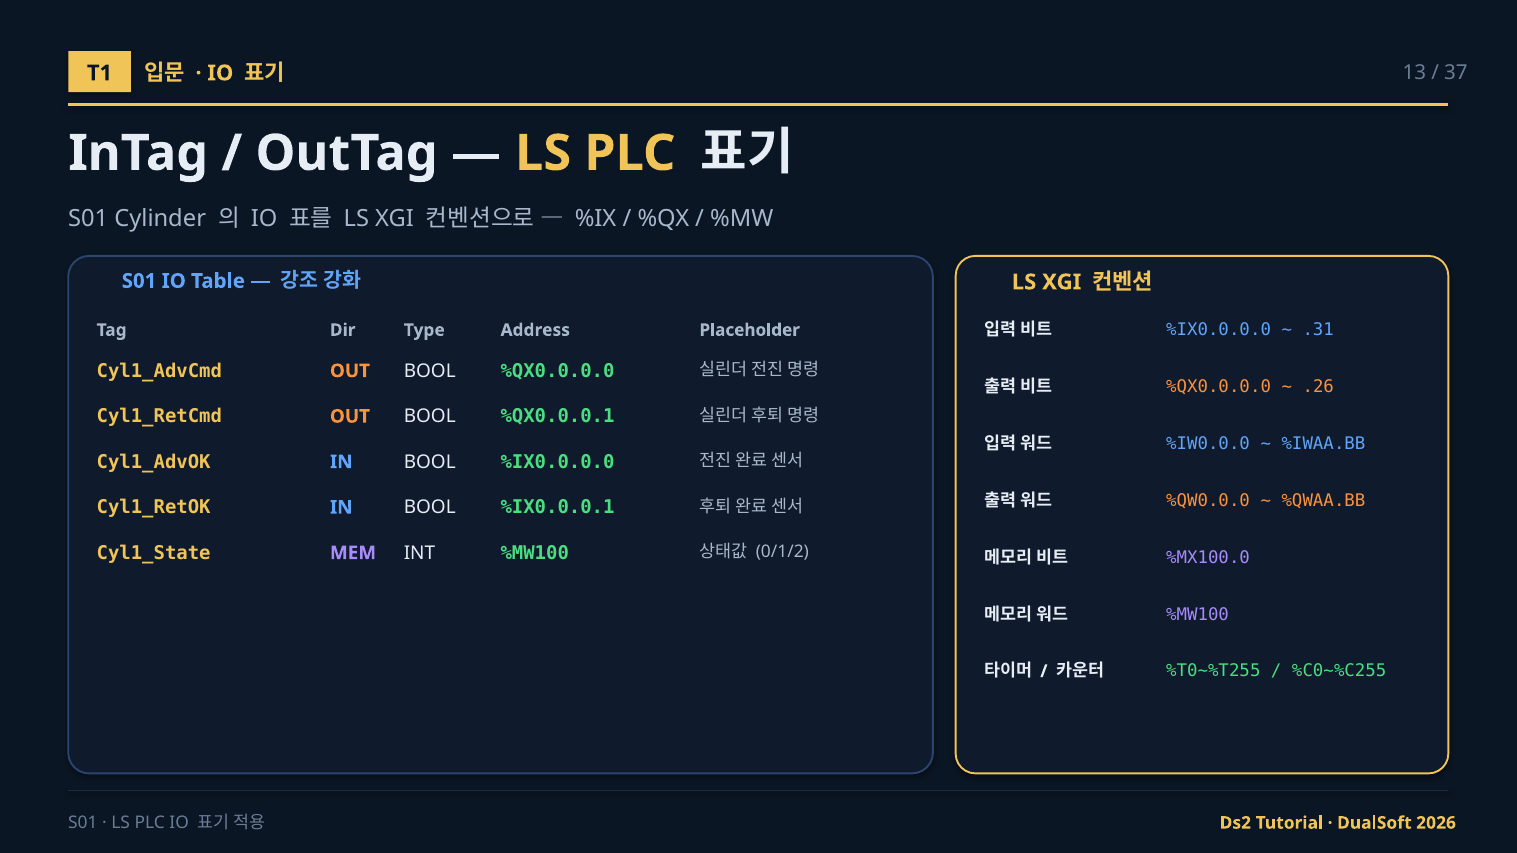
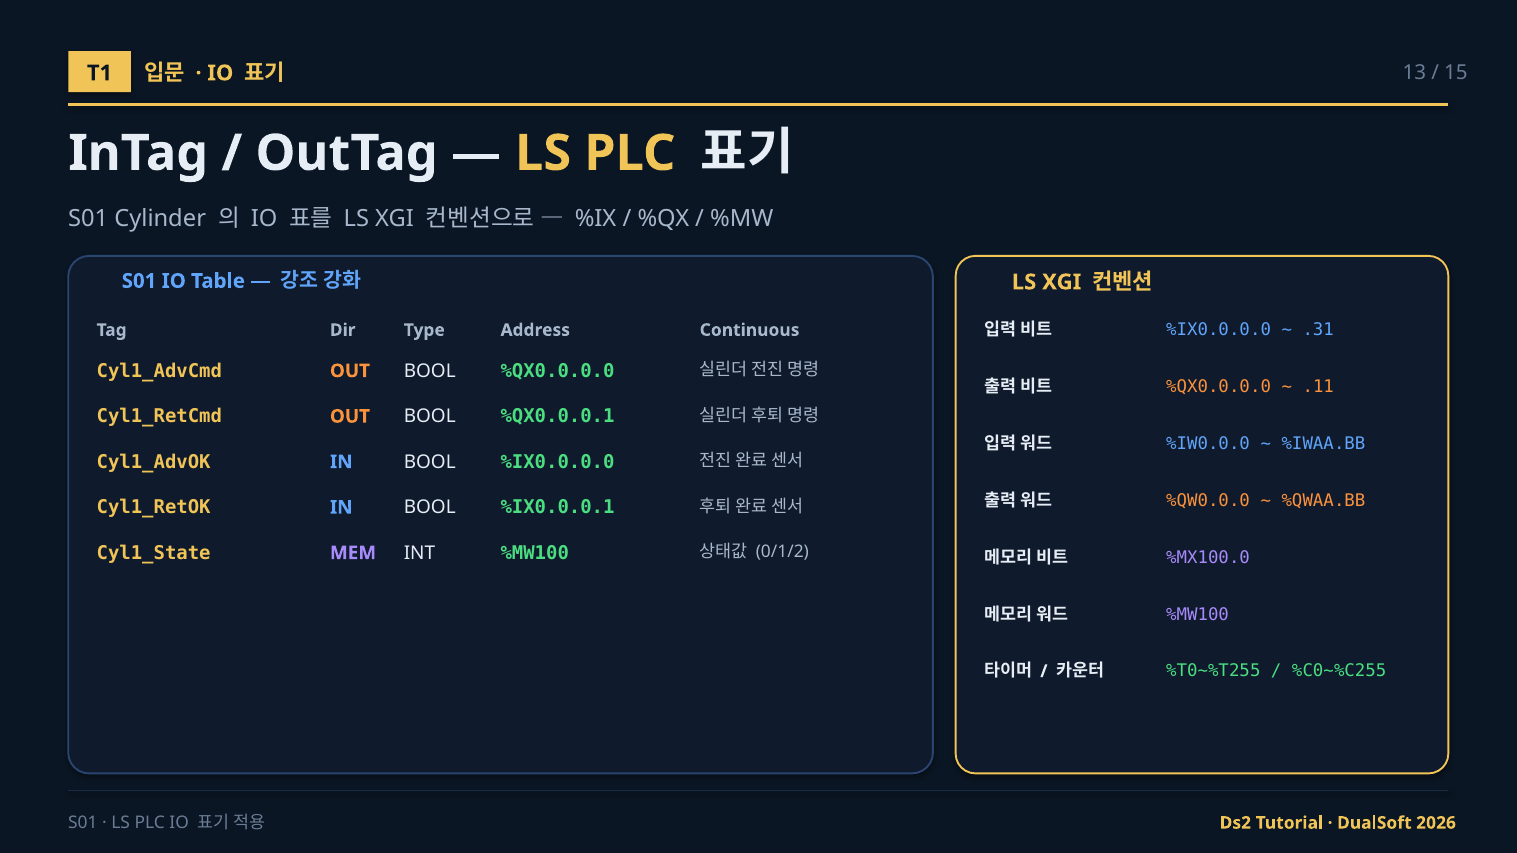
37: 37 -> 15 (1456, 73)
Placeholder: Placeholder -> Continuous (750, 330)
.26: .26 -> .11 (1318, 387)
